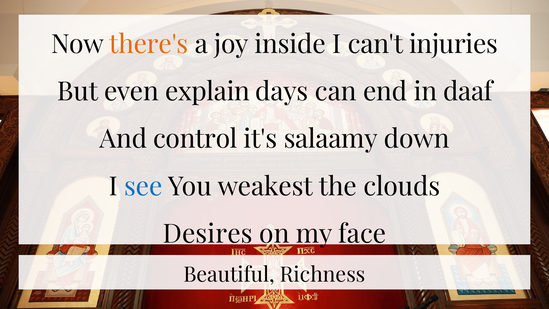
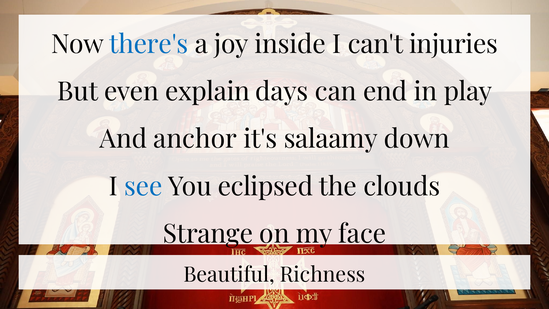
there's colour: orange -> blue (149, 44)
daaf: daaf -> play (468, 92)
control: control -> anchor (195, 139)
weakest: weakest -> eclipsed (265, 187)
Desires: Desires -> Strange (208, 234)
